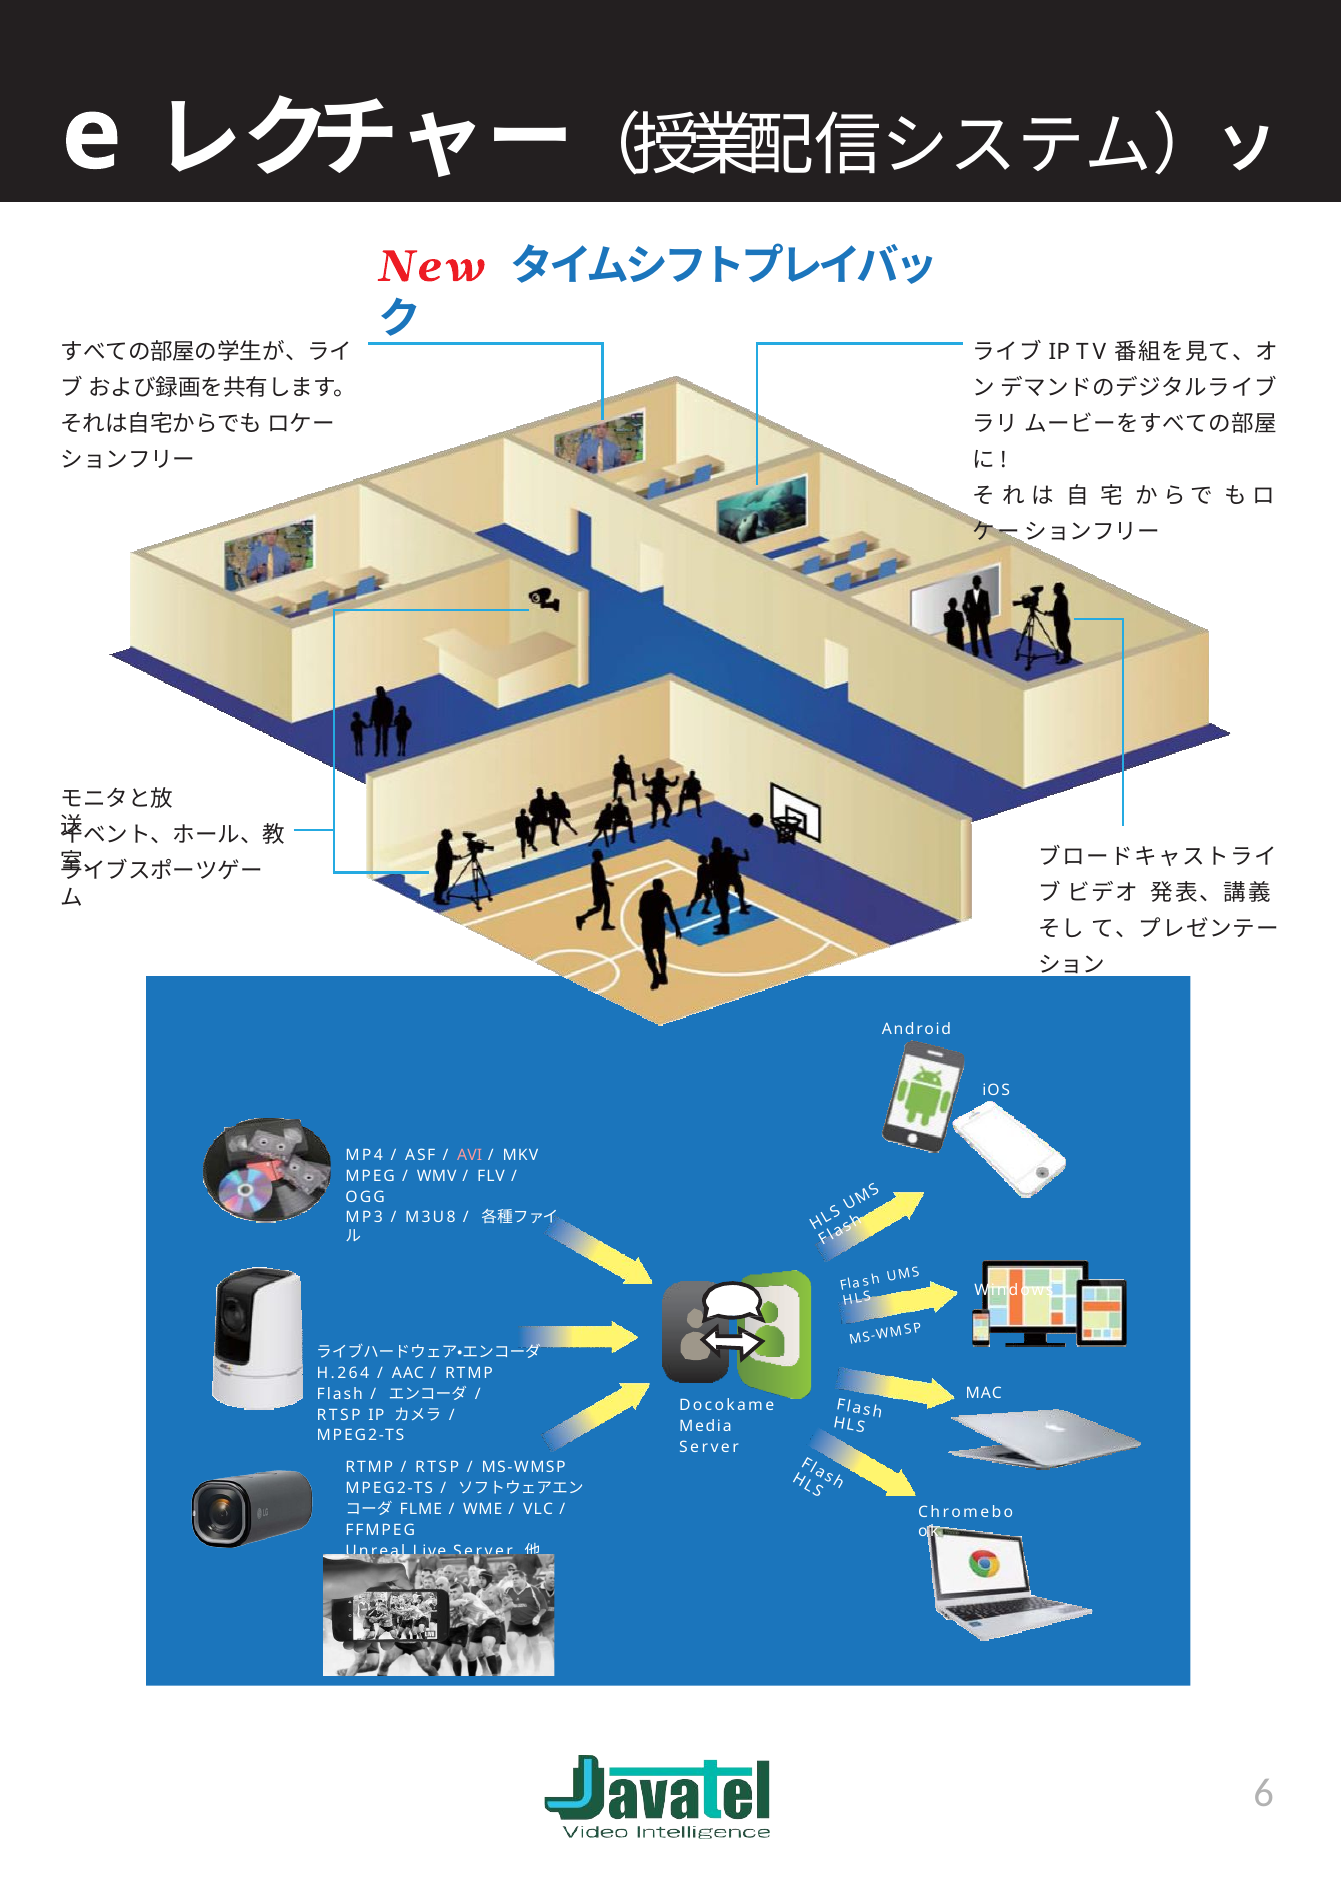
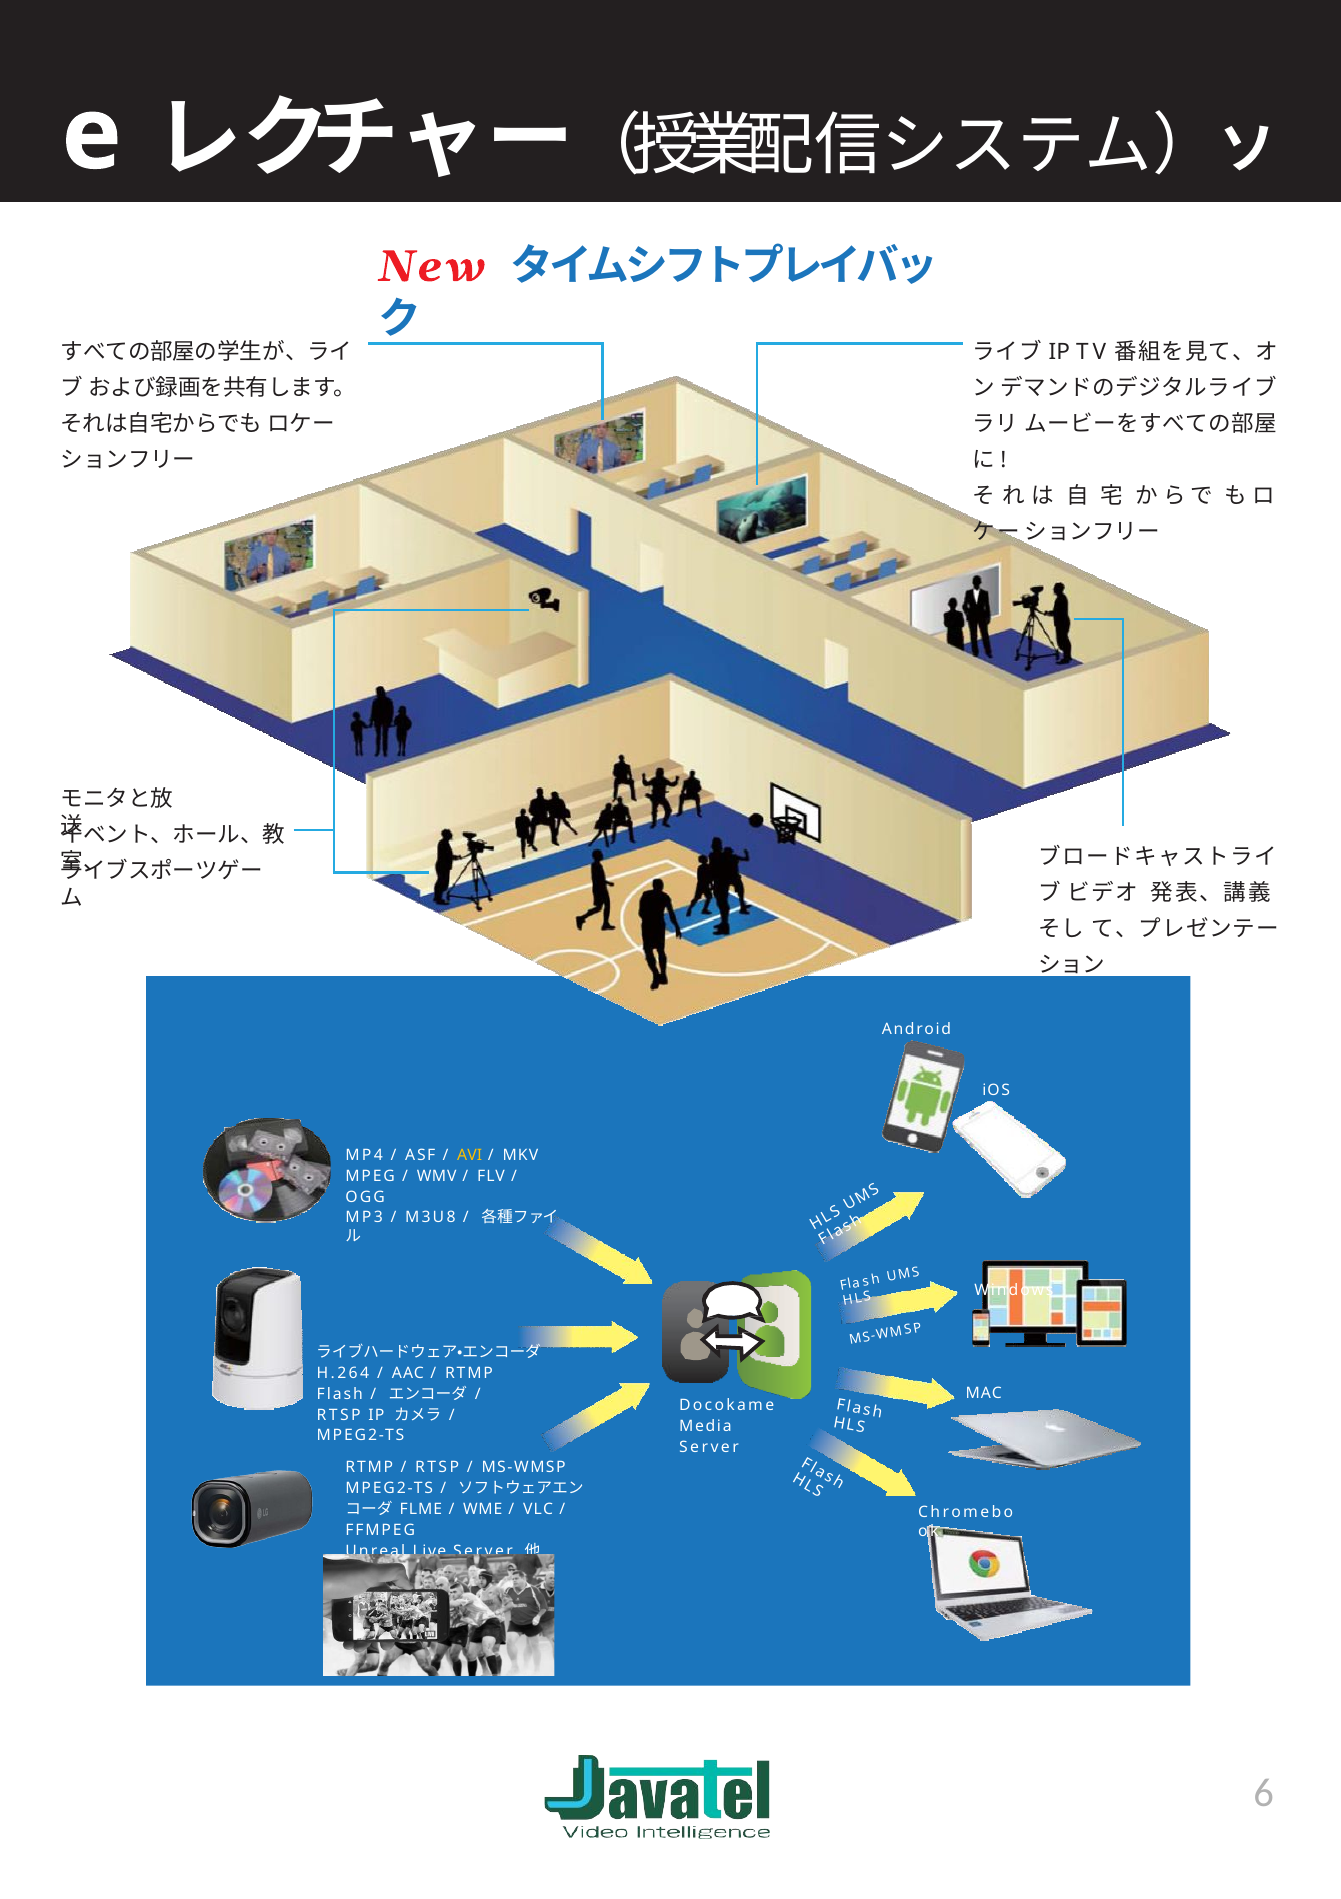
AVI colour: pink -> yellow (470, 1155)
